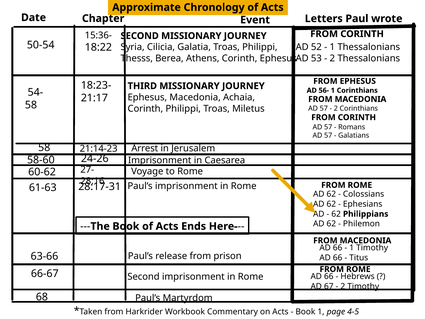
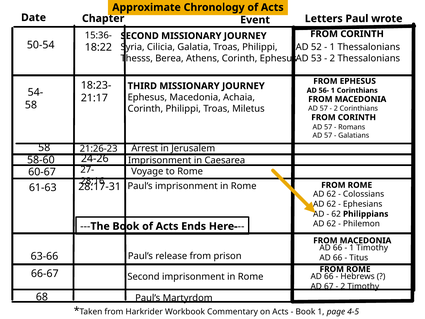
21:14-23: 21:14-23 -> 21:26-23 (99, 149)
60-62: 60-62 -> 60-67 (42, 172)
